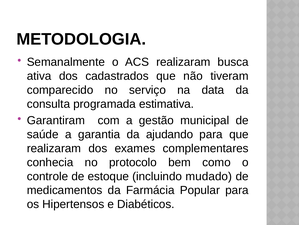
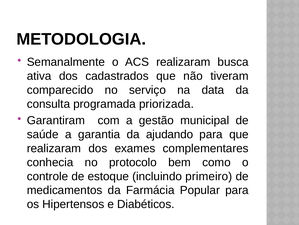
estimativa: estimativa -> priorizada (166, 104)
mudado: mudado -> primeiro (209, 176)
